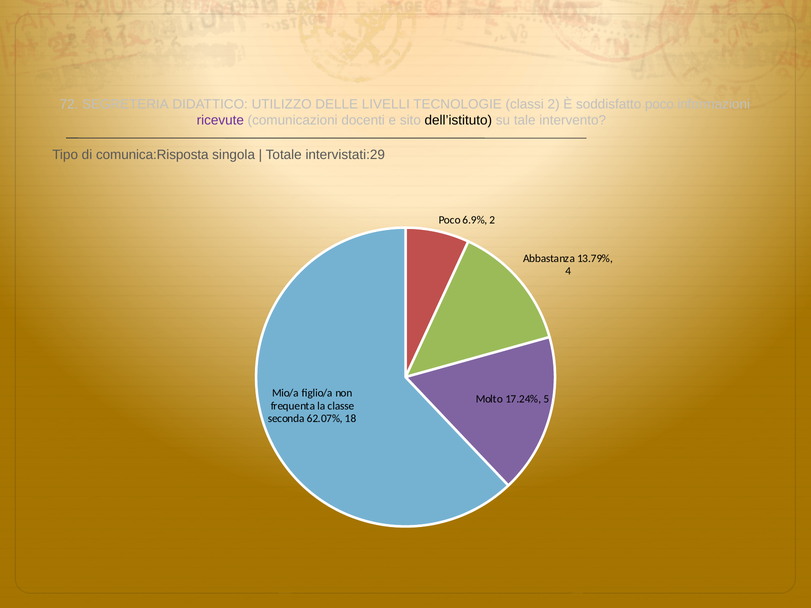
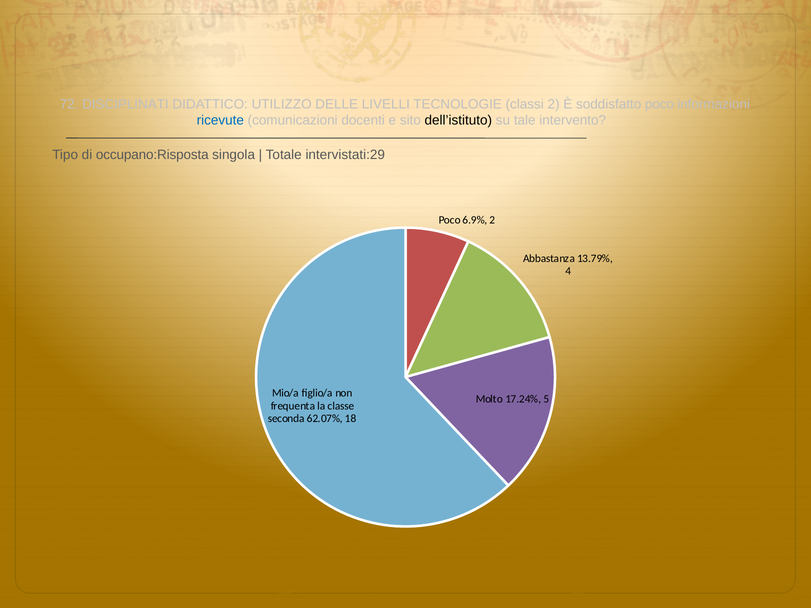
SEGRETERIA: SEGRETERIA -> DISCIPLINATI (125, 104)
ricevute colour: purple -> blue (220, 121)
comunica:Risposta: comunica:Risposta -> occupano:Risposta (152, 155)
